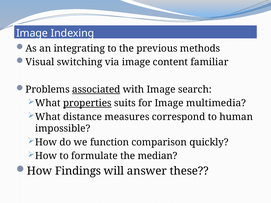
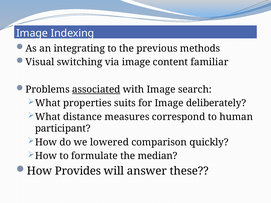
properties underline: present -> none (87, 103)
multimedia: multimedia -> deliberately (216, 103)
impossible: impossible -> participant (63, 129)
function: function -> lowered (109, 142)
Findings: Findings -> Provides (78, 171)
